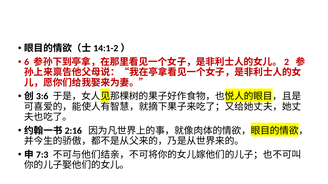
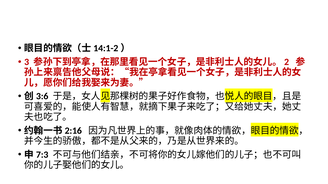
6: 6 -> 3 (27, 62)
